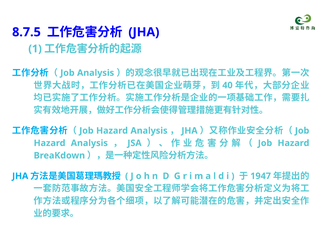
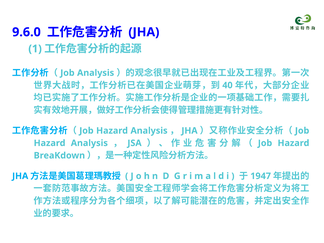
8.7.5: 8.7.5 -> 9.6.0 (26, 32)
